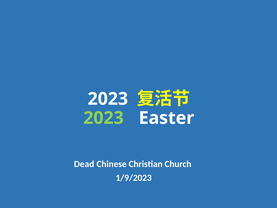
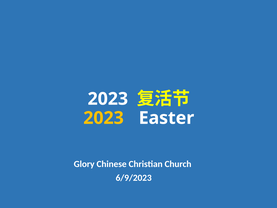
2023 colour: light green -> yellow (104, 118)
Dead: Dead -> Glory (84, 164)
1/9/2023: 1/9/2023 -> 6/9/2023 (134, 178)
